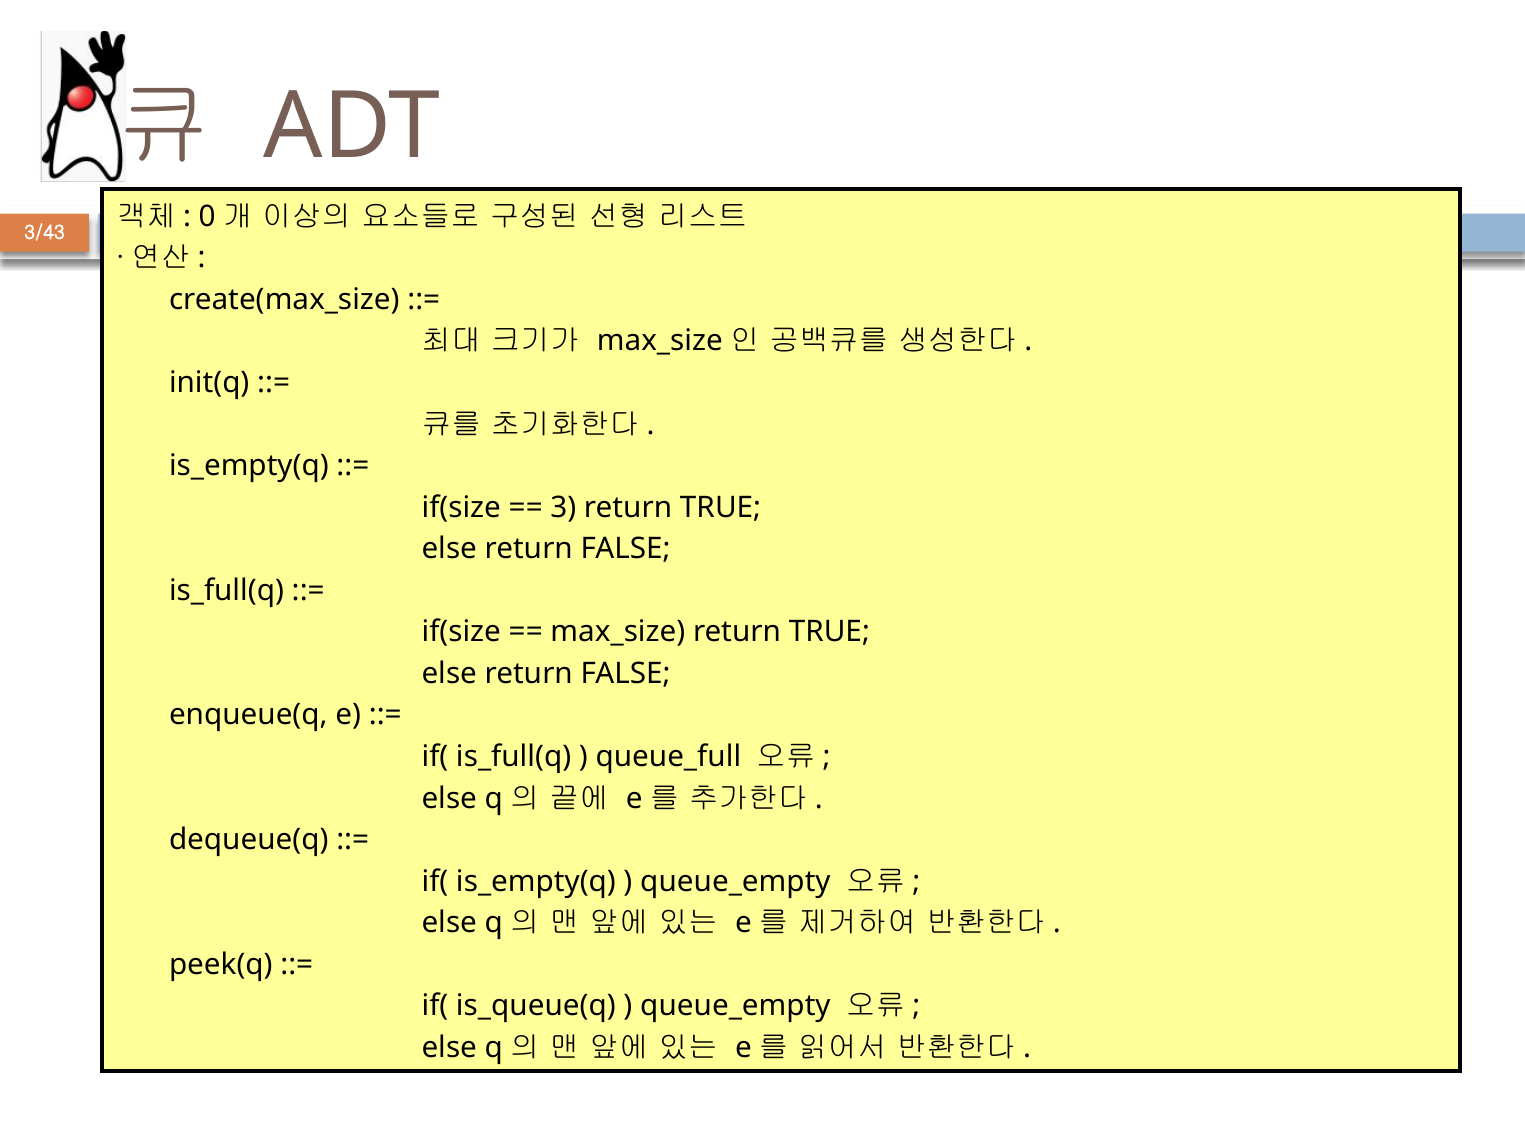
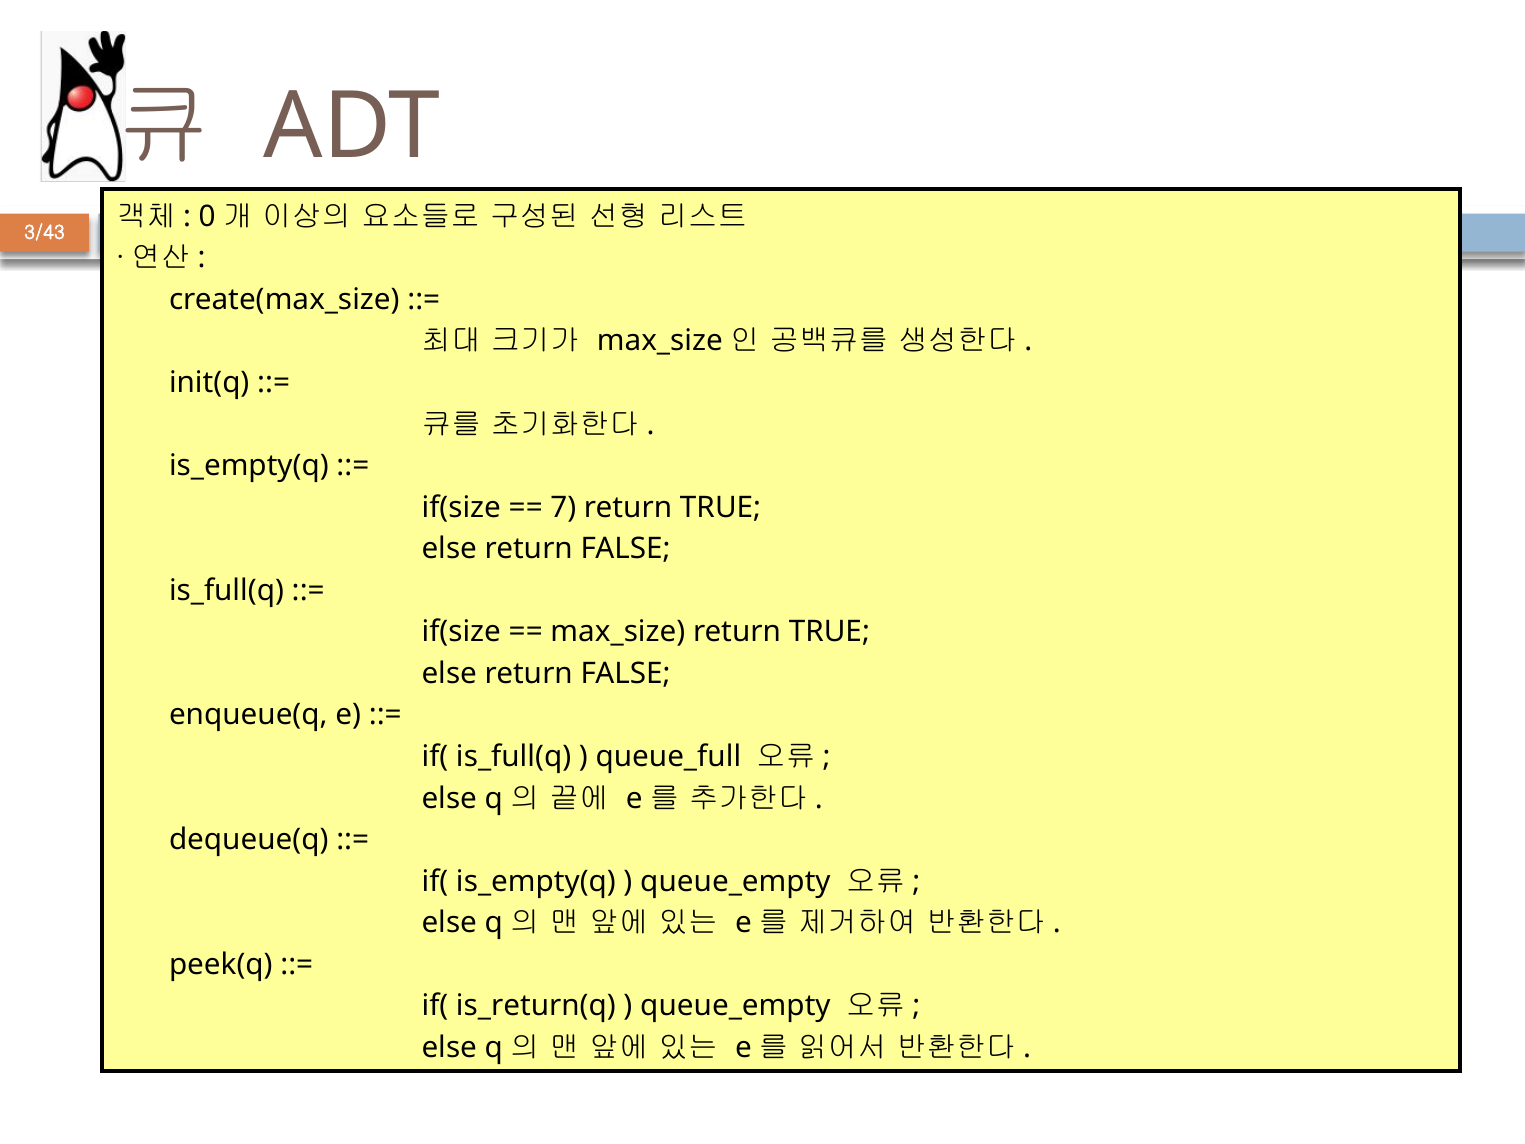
3: 3 -> 7 (563, 507)
is_queue(q: is_queue(q -> is_return(q (536, 1006)
